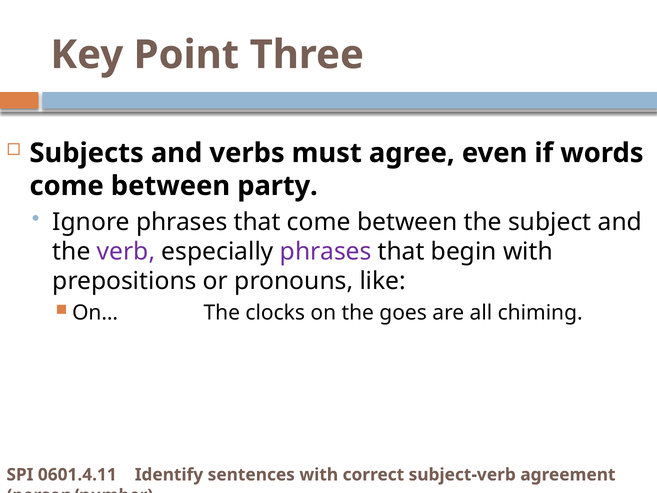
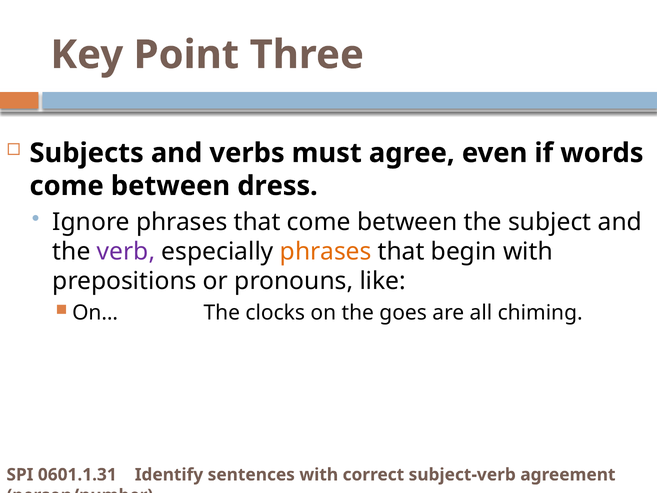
party: party -> dress (278, 186)
phrases colour: purple -> orange (326, 251)
0601.4.11: 0601.4.11 -> 0601.1.31 (77, 474)
